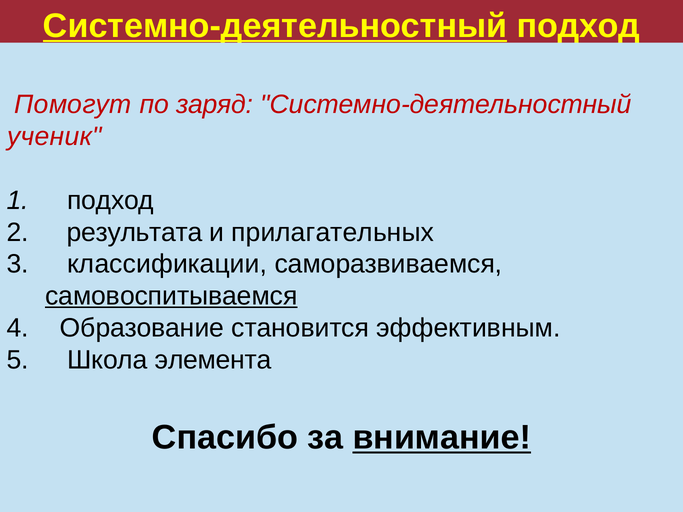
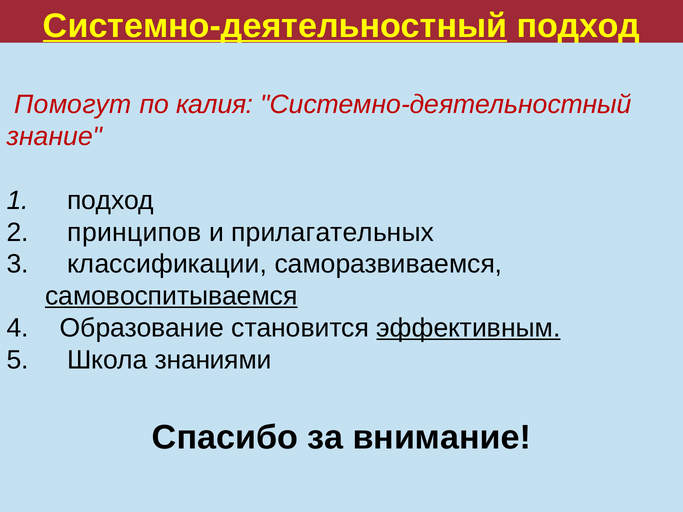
заряд: заряд -> калия (215, 105)
ученик: ученик -> знание (55, 137)
результата: результата -> принципов (134, 232)
эффективным underline: none -> present (468, 328)
элемента: элемента -> знаниями (213, 360)
внимание underline: present -> none (442, 438)
